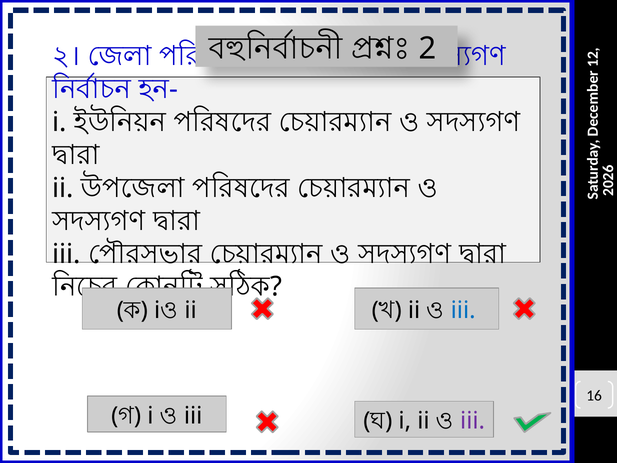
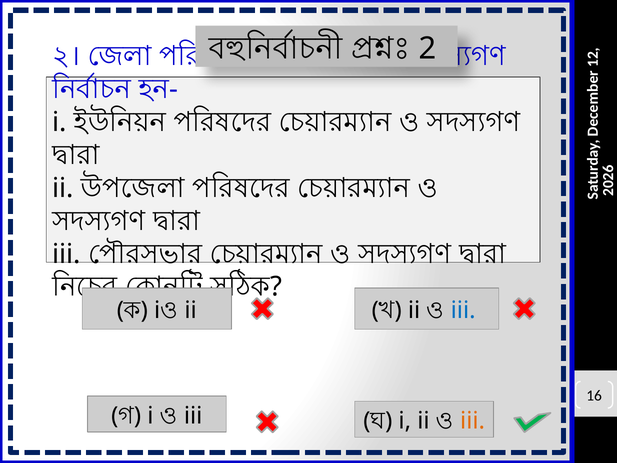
iii colour: purple -> orange (473, 421)
